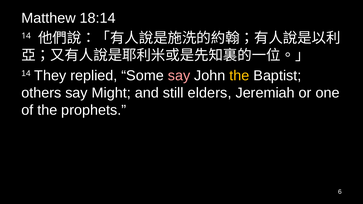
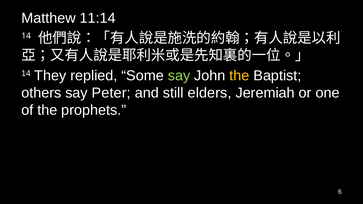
18:14: 18:14 -> 11:14 (98, 18)
say colour: pink -> light green (179, 76)
Might: Might -> Peter (111, 93)
